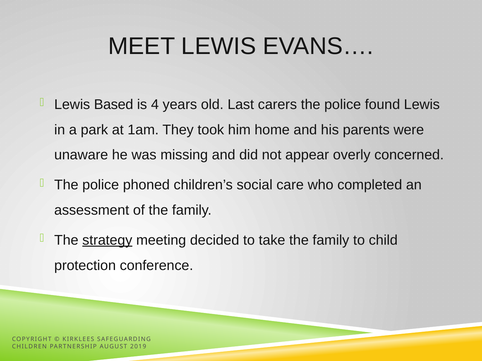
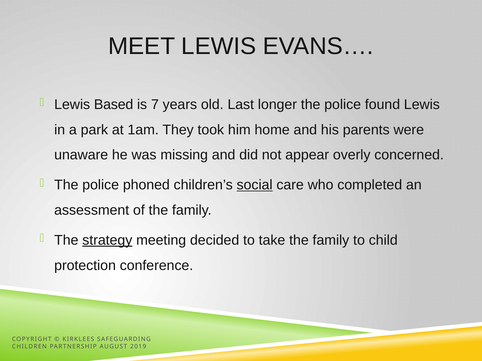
4: 4 -> 7 (155, 105)
carers: carers -> longer (277, 105)
social underline: none -> present (255, 185)
